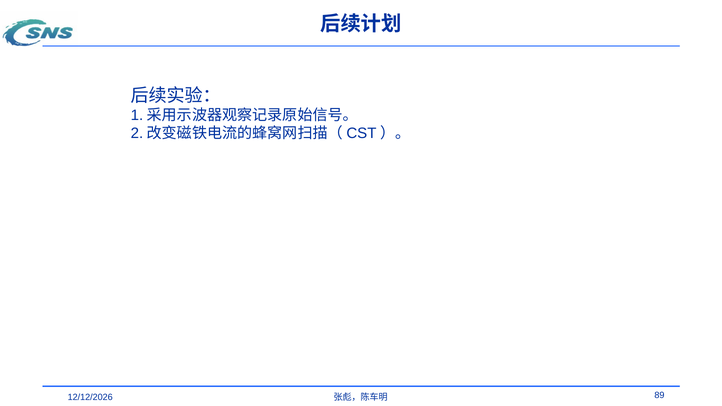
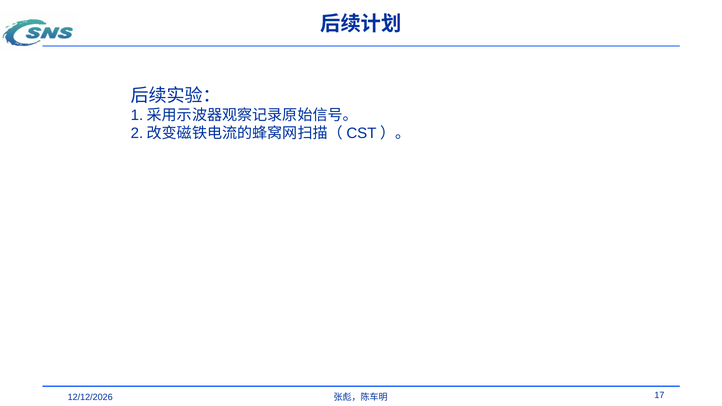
89: 89 -> 17 (659, 395)
